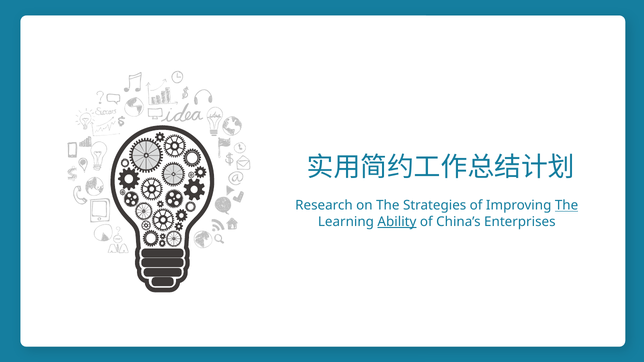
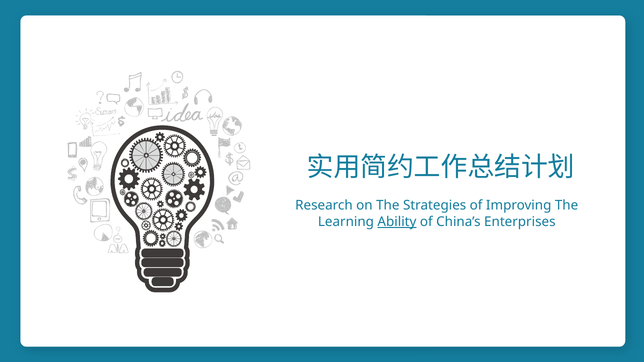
The underline: present -> none (567, 206)
